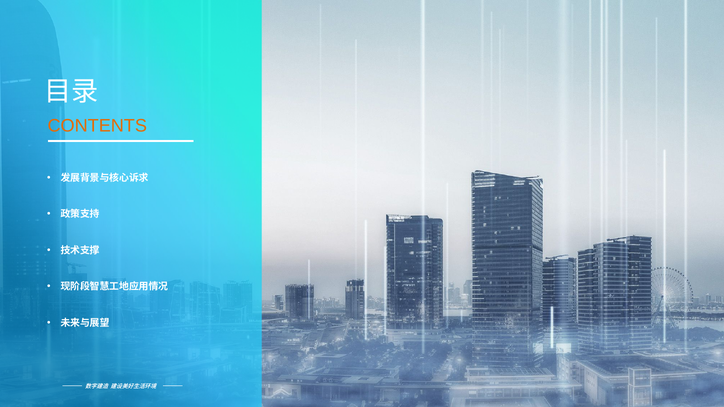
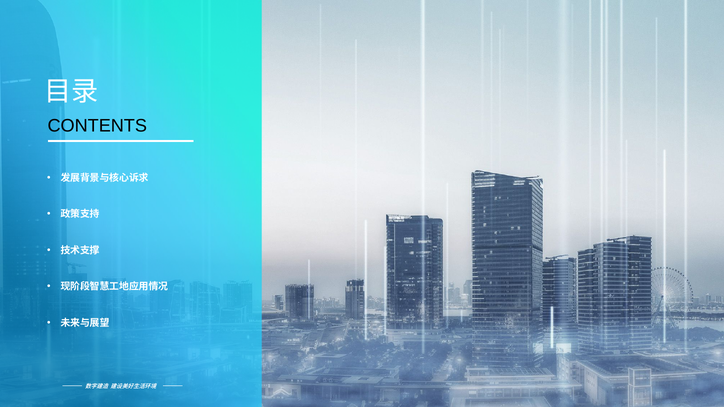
CONTENTS colour: orange -> black (97, 126)
